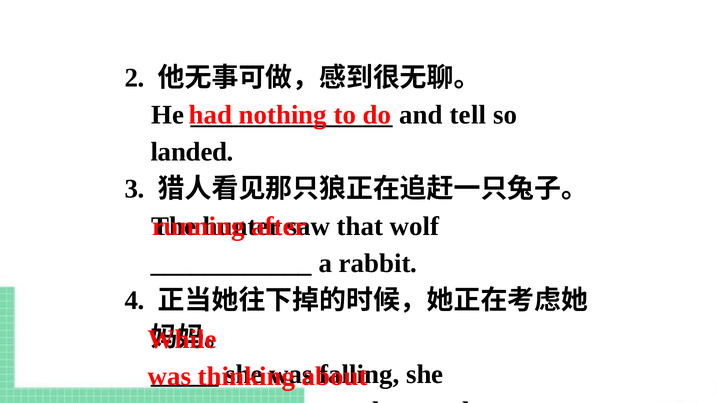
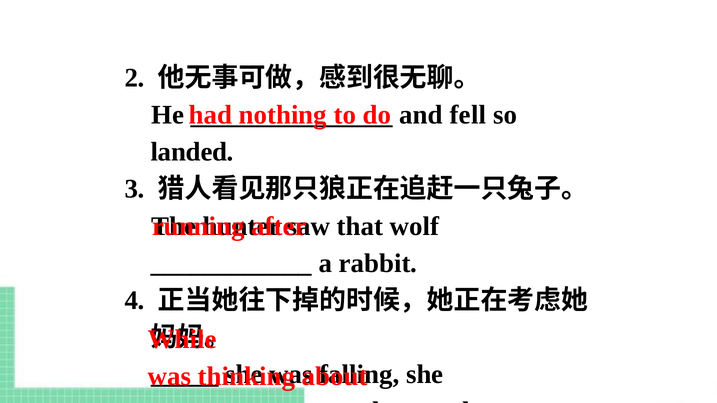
tell: tell -> fell (468, 115)
